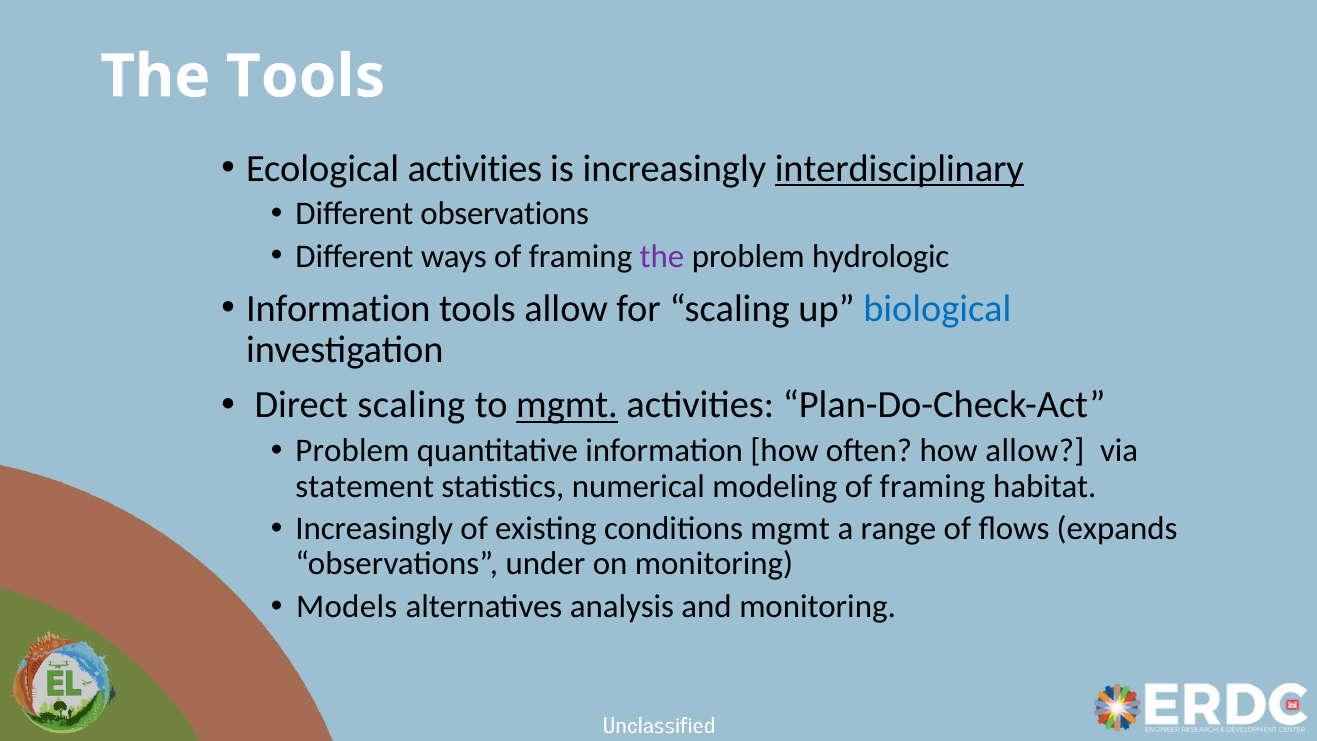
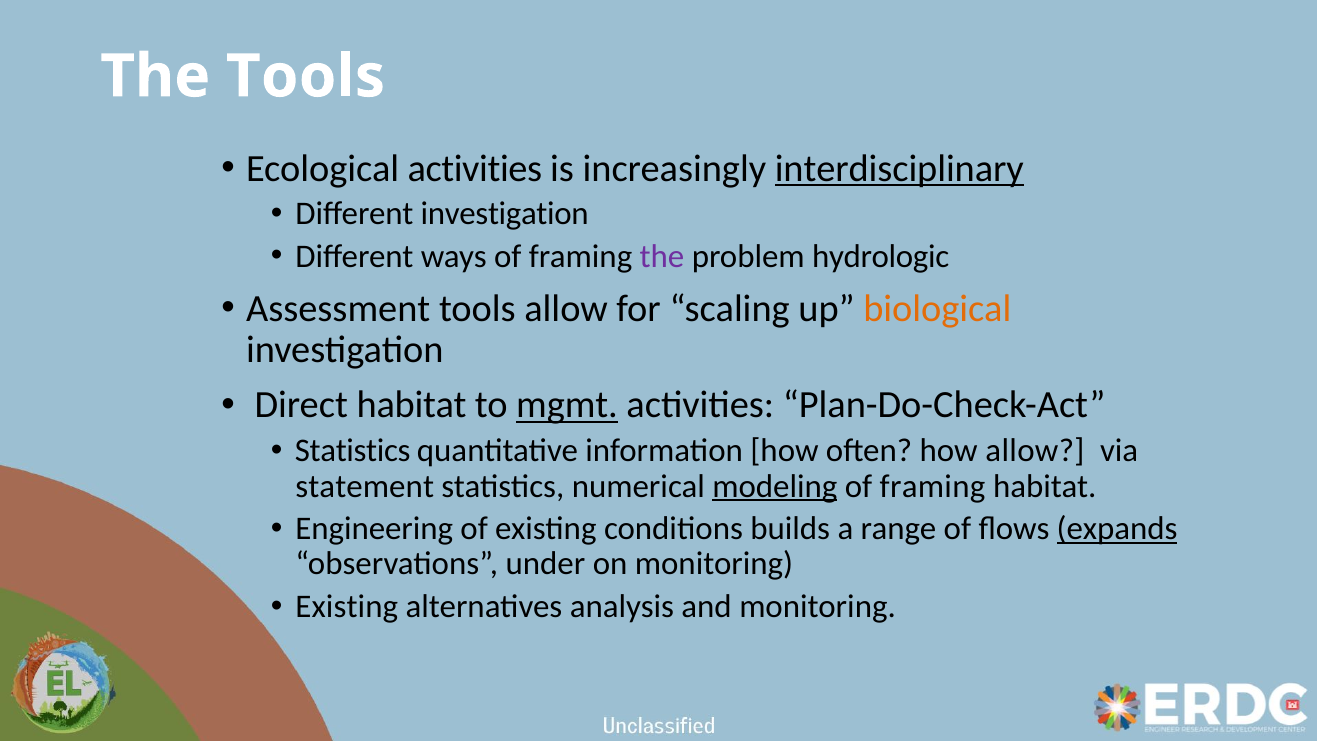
Different observations: observations -> investigation (505, 214)
Information: Information -> Assessment (338, 308)
biological colour: blue -> orange (937, 308)
Direct scaling: scaling -> habitat (412, 405)
Problem: Problem -> Statistics (353, 450)
modeling underline: none -> present (775, 486)
Increasingly: Increasingly -> Engineering (374, 528)
conditions mgmt: mgmt -> builds (790, 528)
expands underline: none -> present (1117, 528)
Models: Models -> Existing (347, 606)
